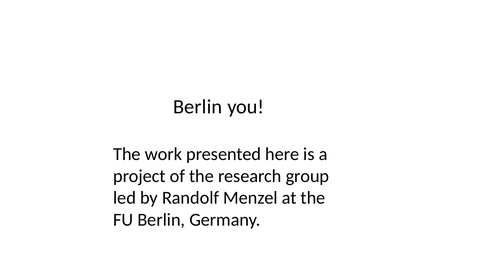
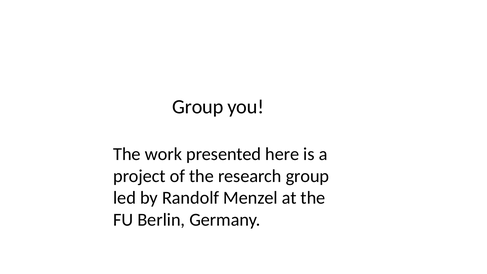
Berlin: Berlin -> Group (198, 107)
